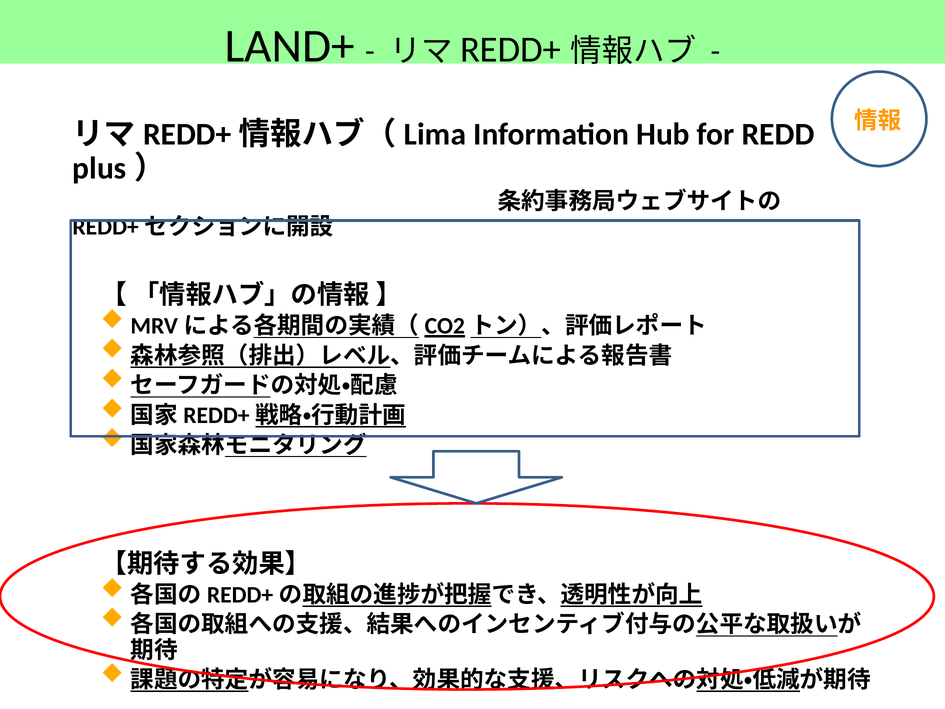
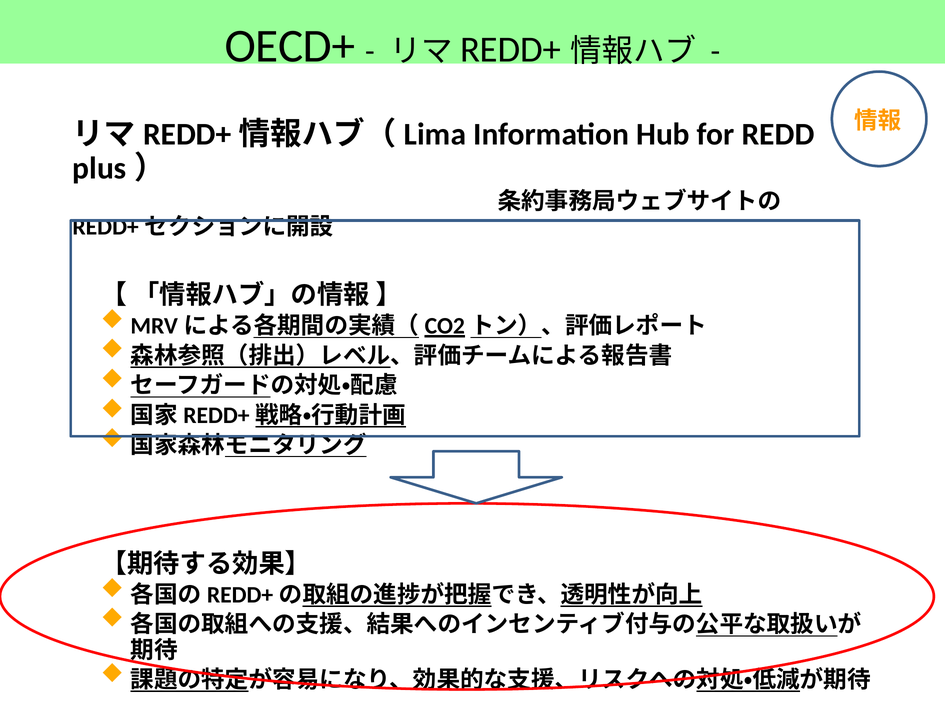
LAND+: LAND+ -> OECD+ (290, 46)
